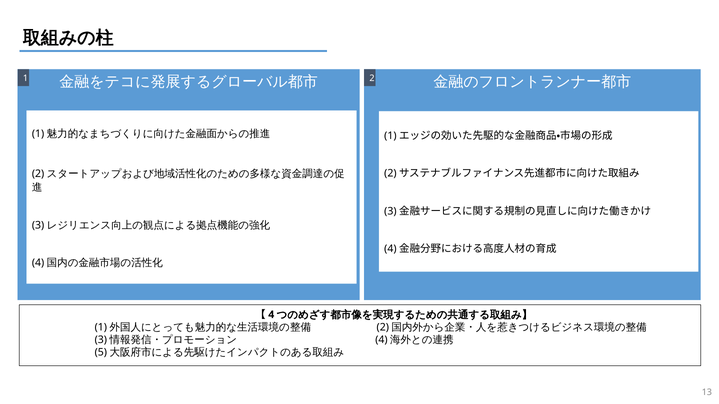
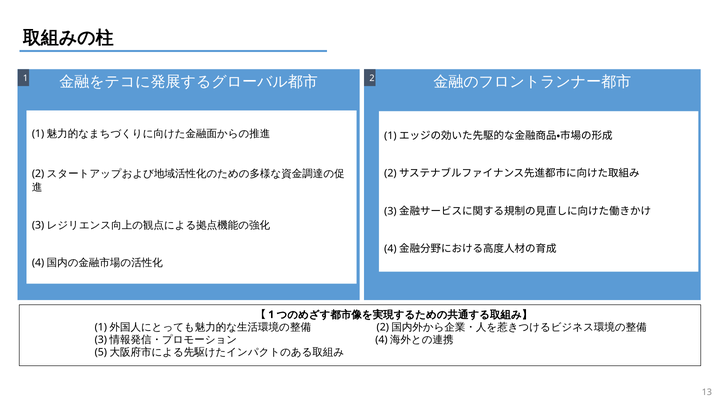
4: 4 -> 1 (271, 315)
